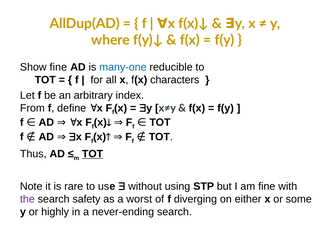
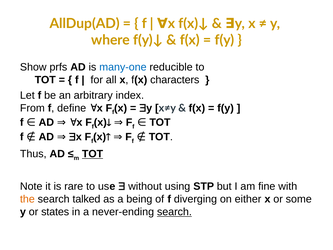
Show fine: fine -> prfs (58, 67)
the colour: purple -> orange (27, 199)
safety: safety -> talked (86, 199)
worst: worst -> being (139, 199)
highly: highly -> states (55, 212)
search underline: none -> present (174, 212)
